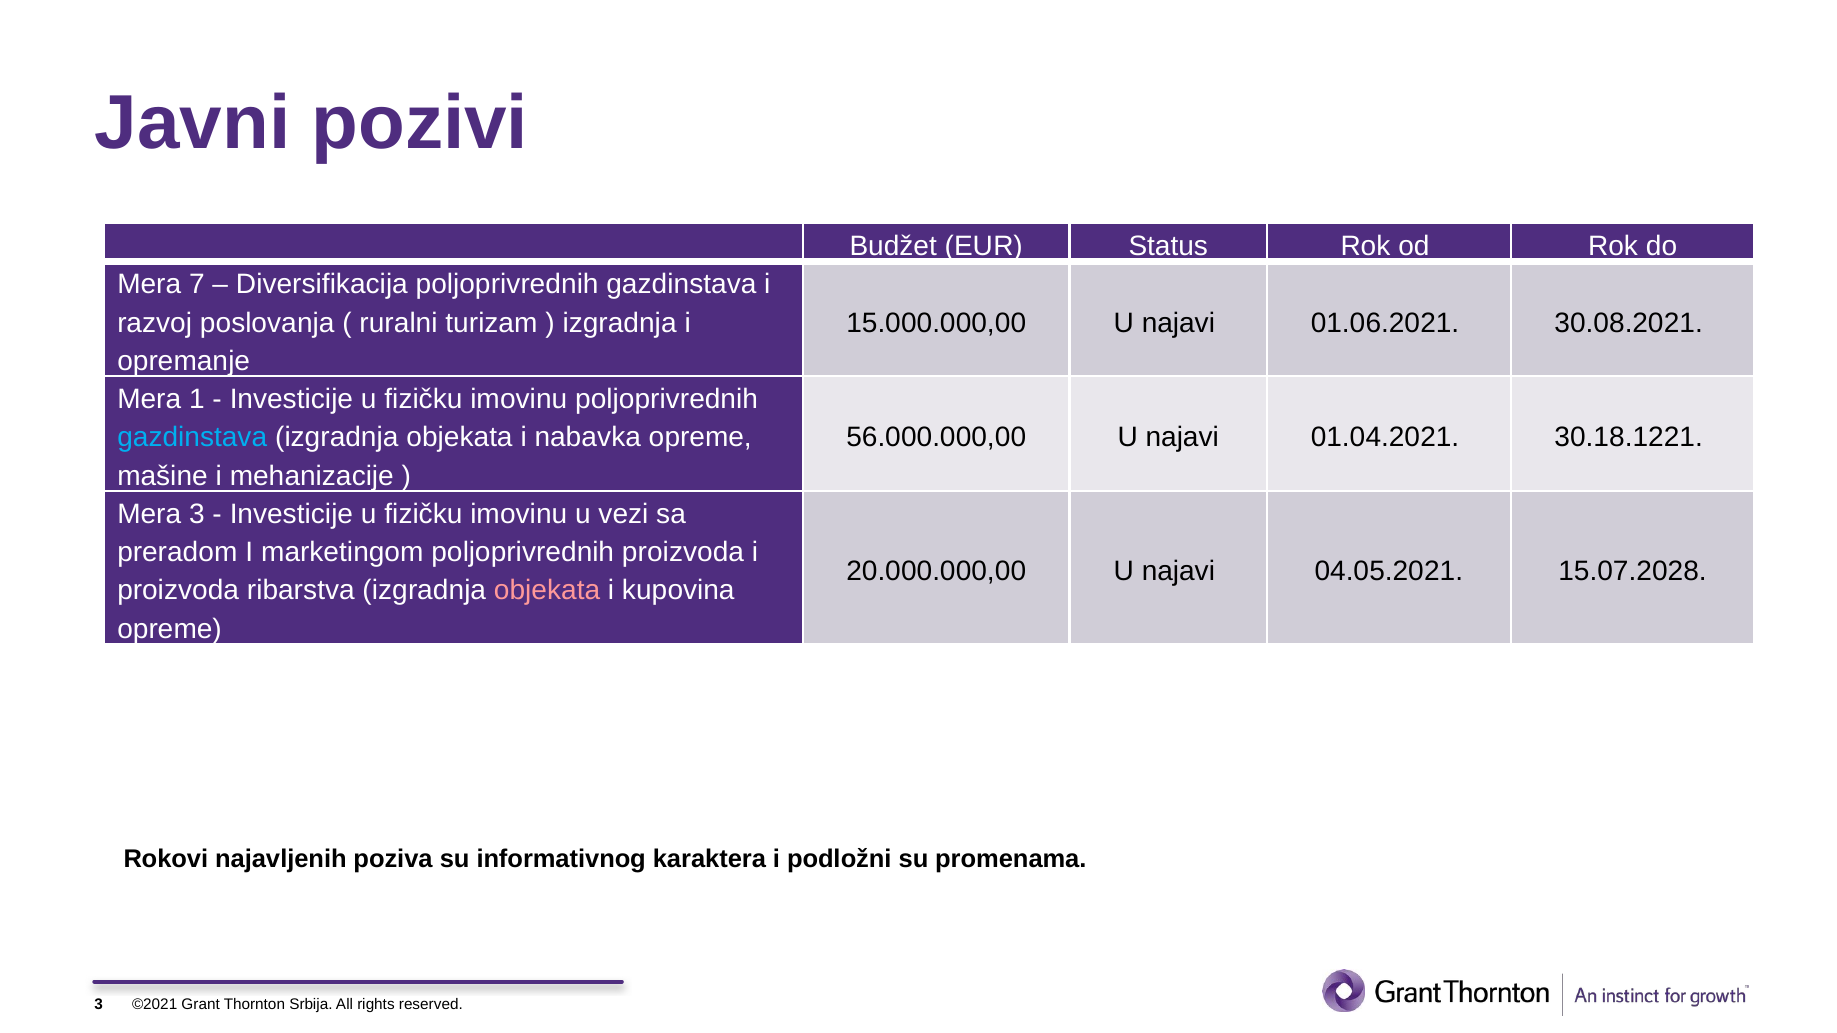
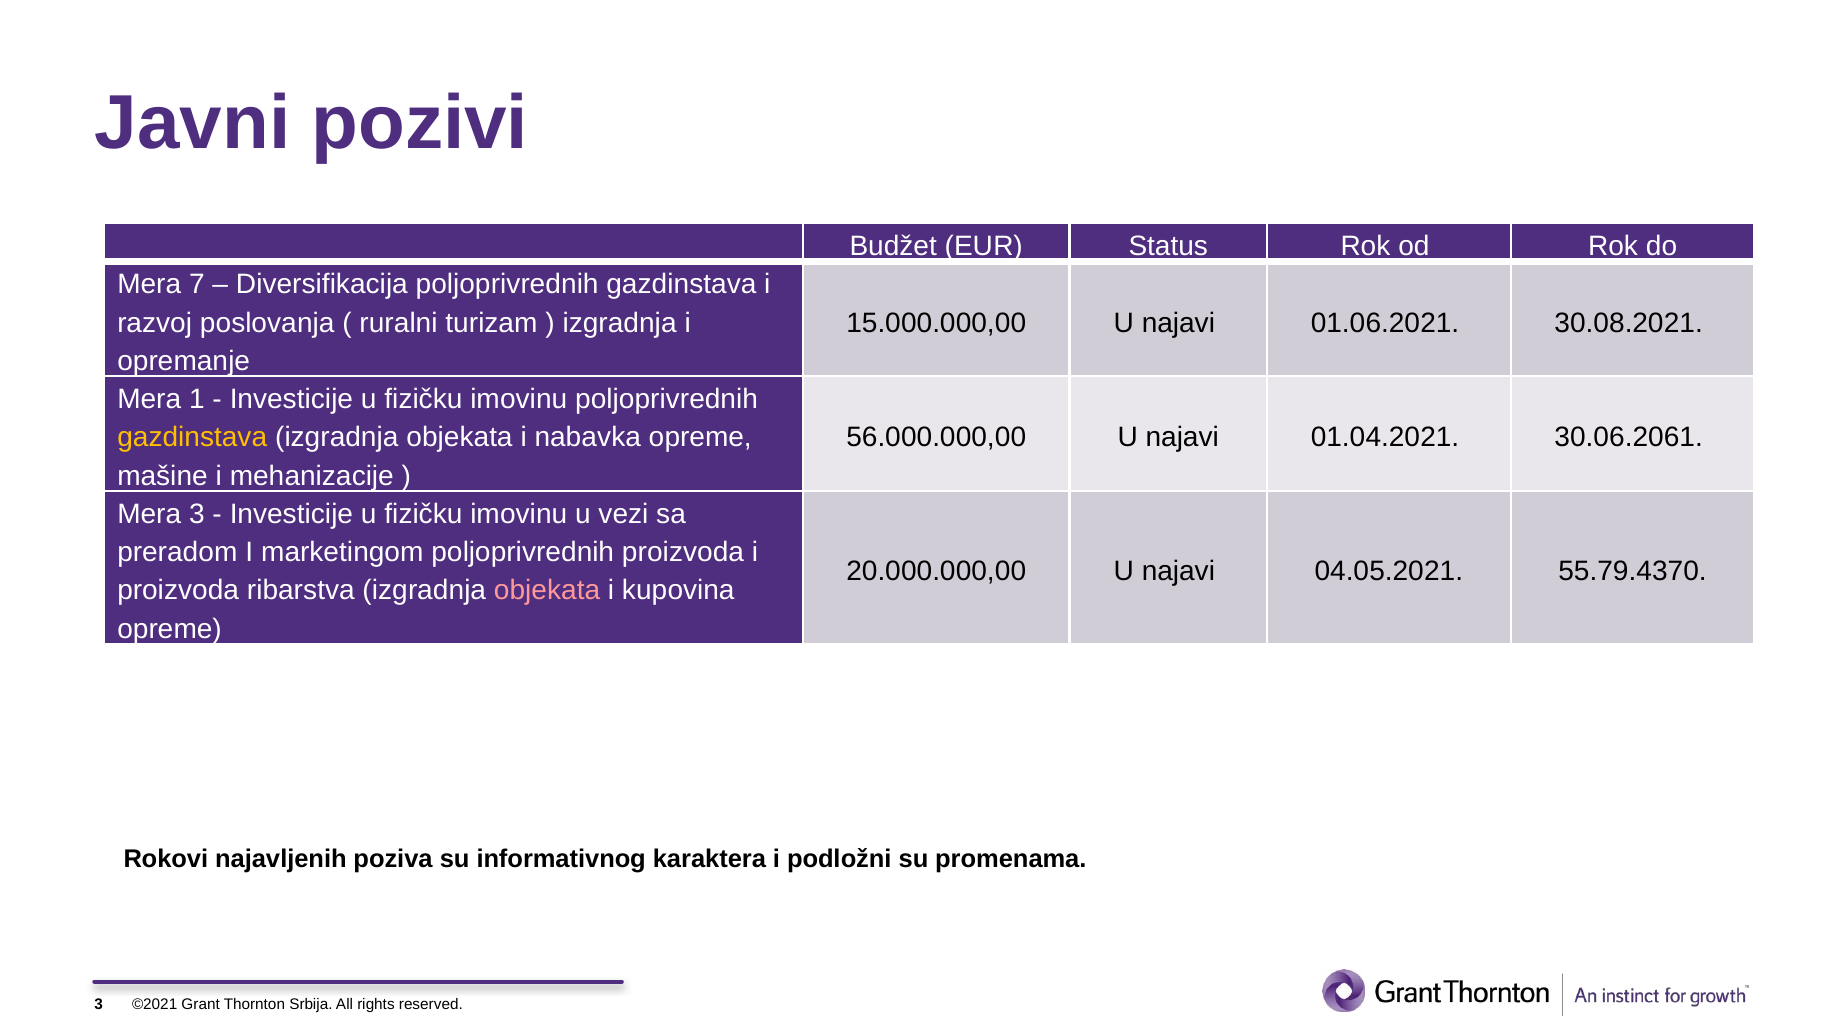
gazdinstava colour: light blue -> yellow (192, 438)
30.18.1221: 30.18.1221 -> 30.06.2061 (1629, 438)
15.07.2028: 15.07.2028 -> 55.79.4370 (1632, 572)
